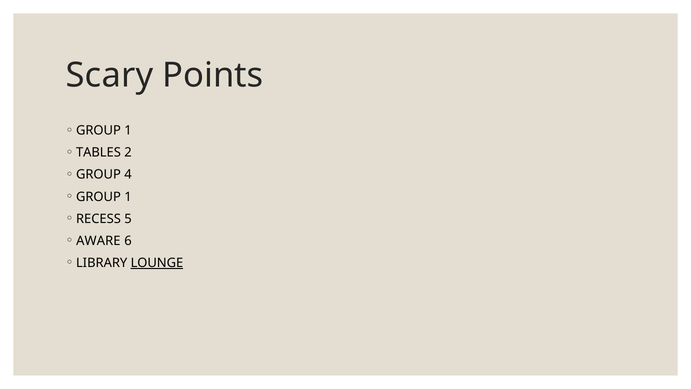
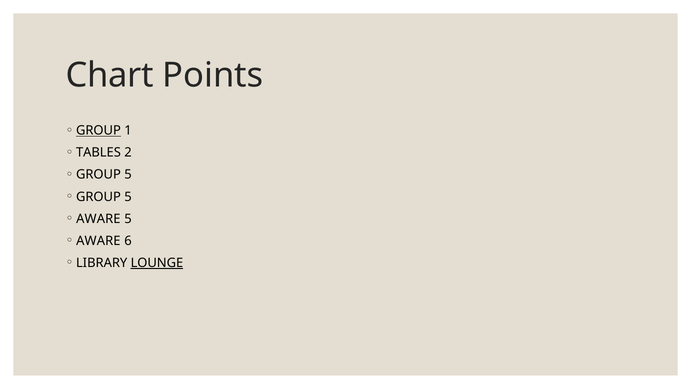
Scary: Scary -> Chart (110, 75)
GROUP underline: none -> present (98, 130)
4: 4 -> 5 (128, 175)
1: 1 -> 5 (128, 197)
RECESS: RECESS -> AWARE (98, 219)
